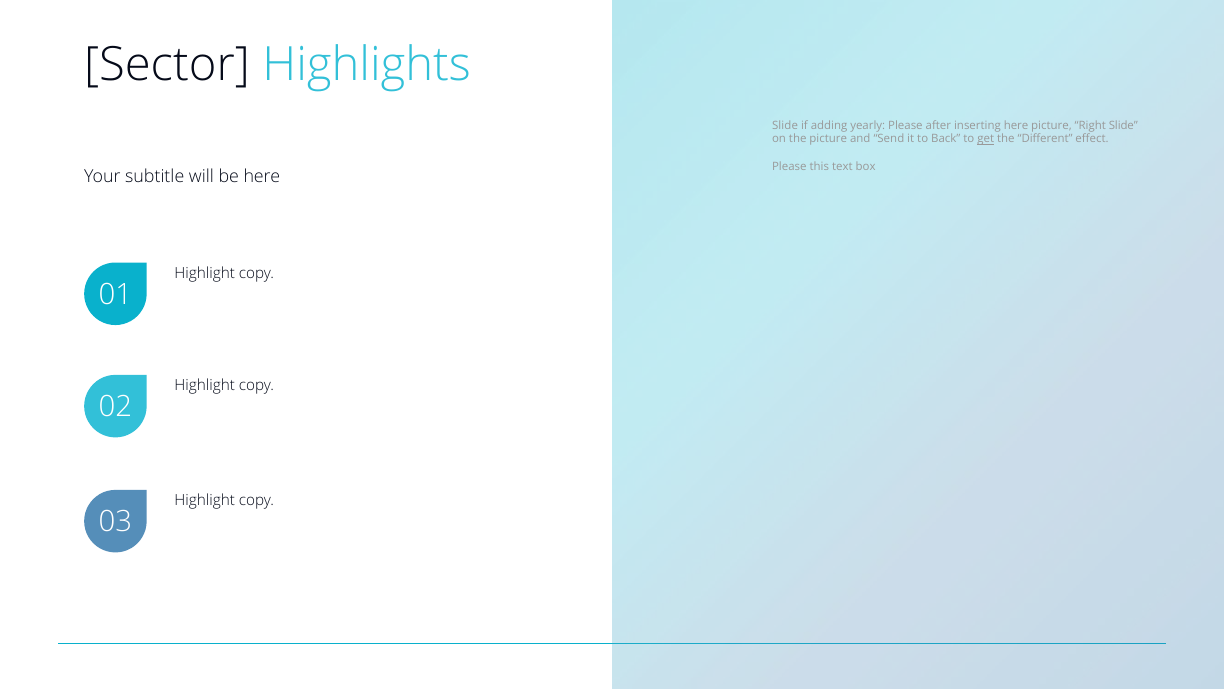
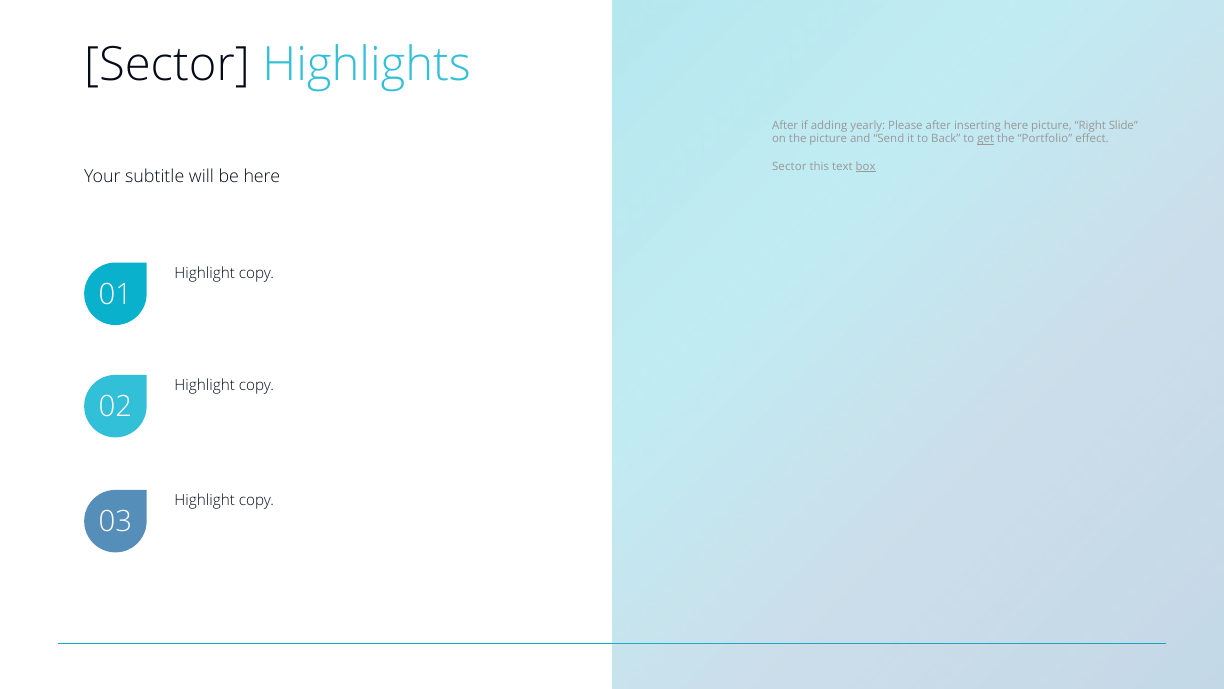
Slide: Slide -> After (785, 125)
Different: Different -> Portfolio (1045, 139)
Please: Please -> Sector (789, 167)
box underline: none -> present (866, 167)
